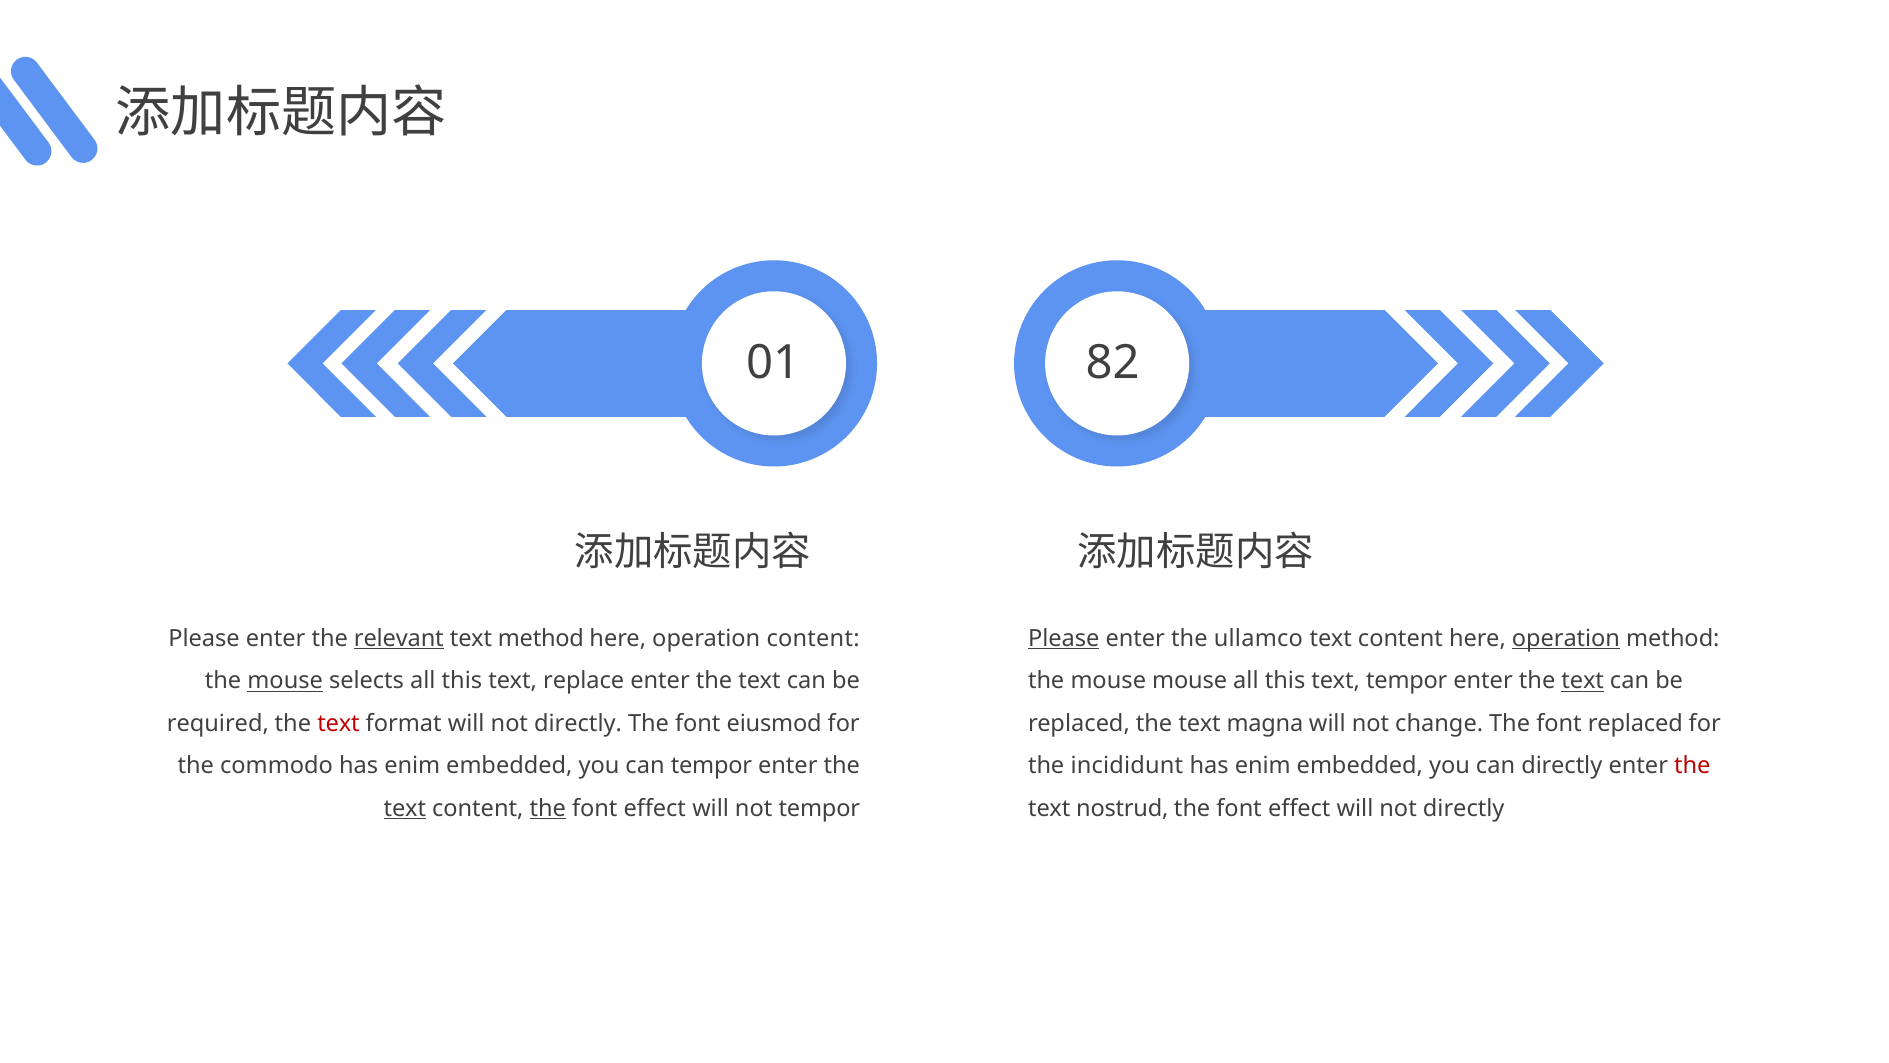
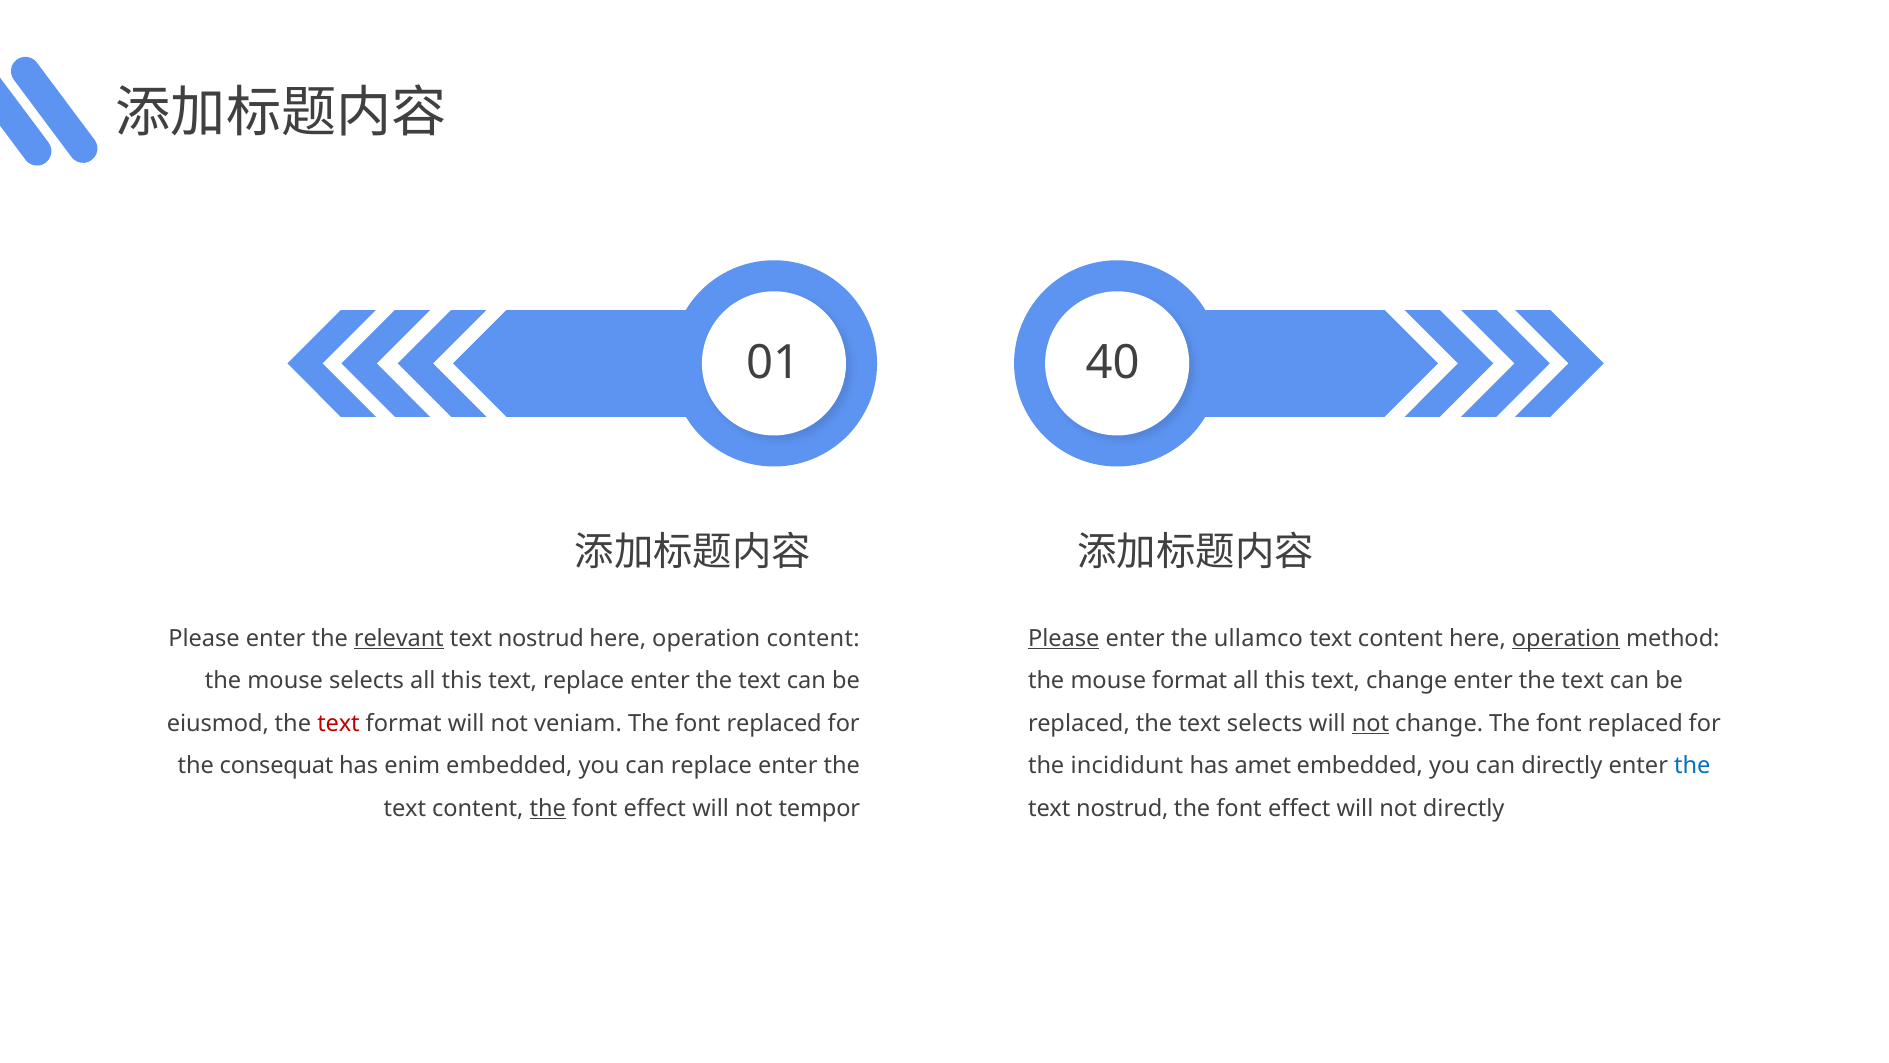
82: 82 -> 40 (1113, 363)
method: method -> nostrud (541, 638)
mouse underline: present -> none (285, 681)
mouse mouse: mouse -> format (1190, 681)
text tempor: tempor -> change (1407, 681)
text underline: present -> none (1583, 681)
required: required -> eiusmod (218, 723)
format will not directly: directly -> veniam (578, 723)
eiusmod: eiusmod -> replaced (774, 723)
text magna: magna -> selects (1265, 723)
not underline: none -> present (1370, 723)
commodo: commodo -> consequat (277, 766)
can tempor: tempor -> replace (711, 766)
enim: enim -> amet (1263, 766)
the colour: red -> blue (1692, 766)
text underline: present -> none (405, 808)
